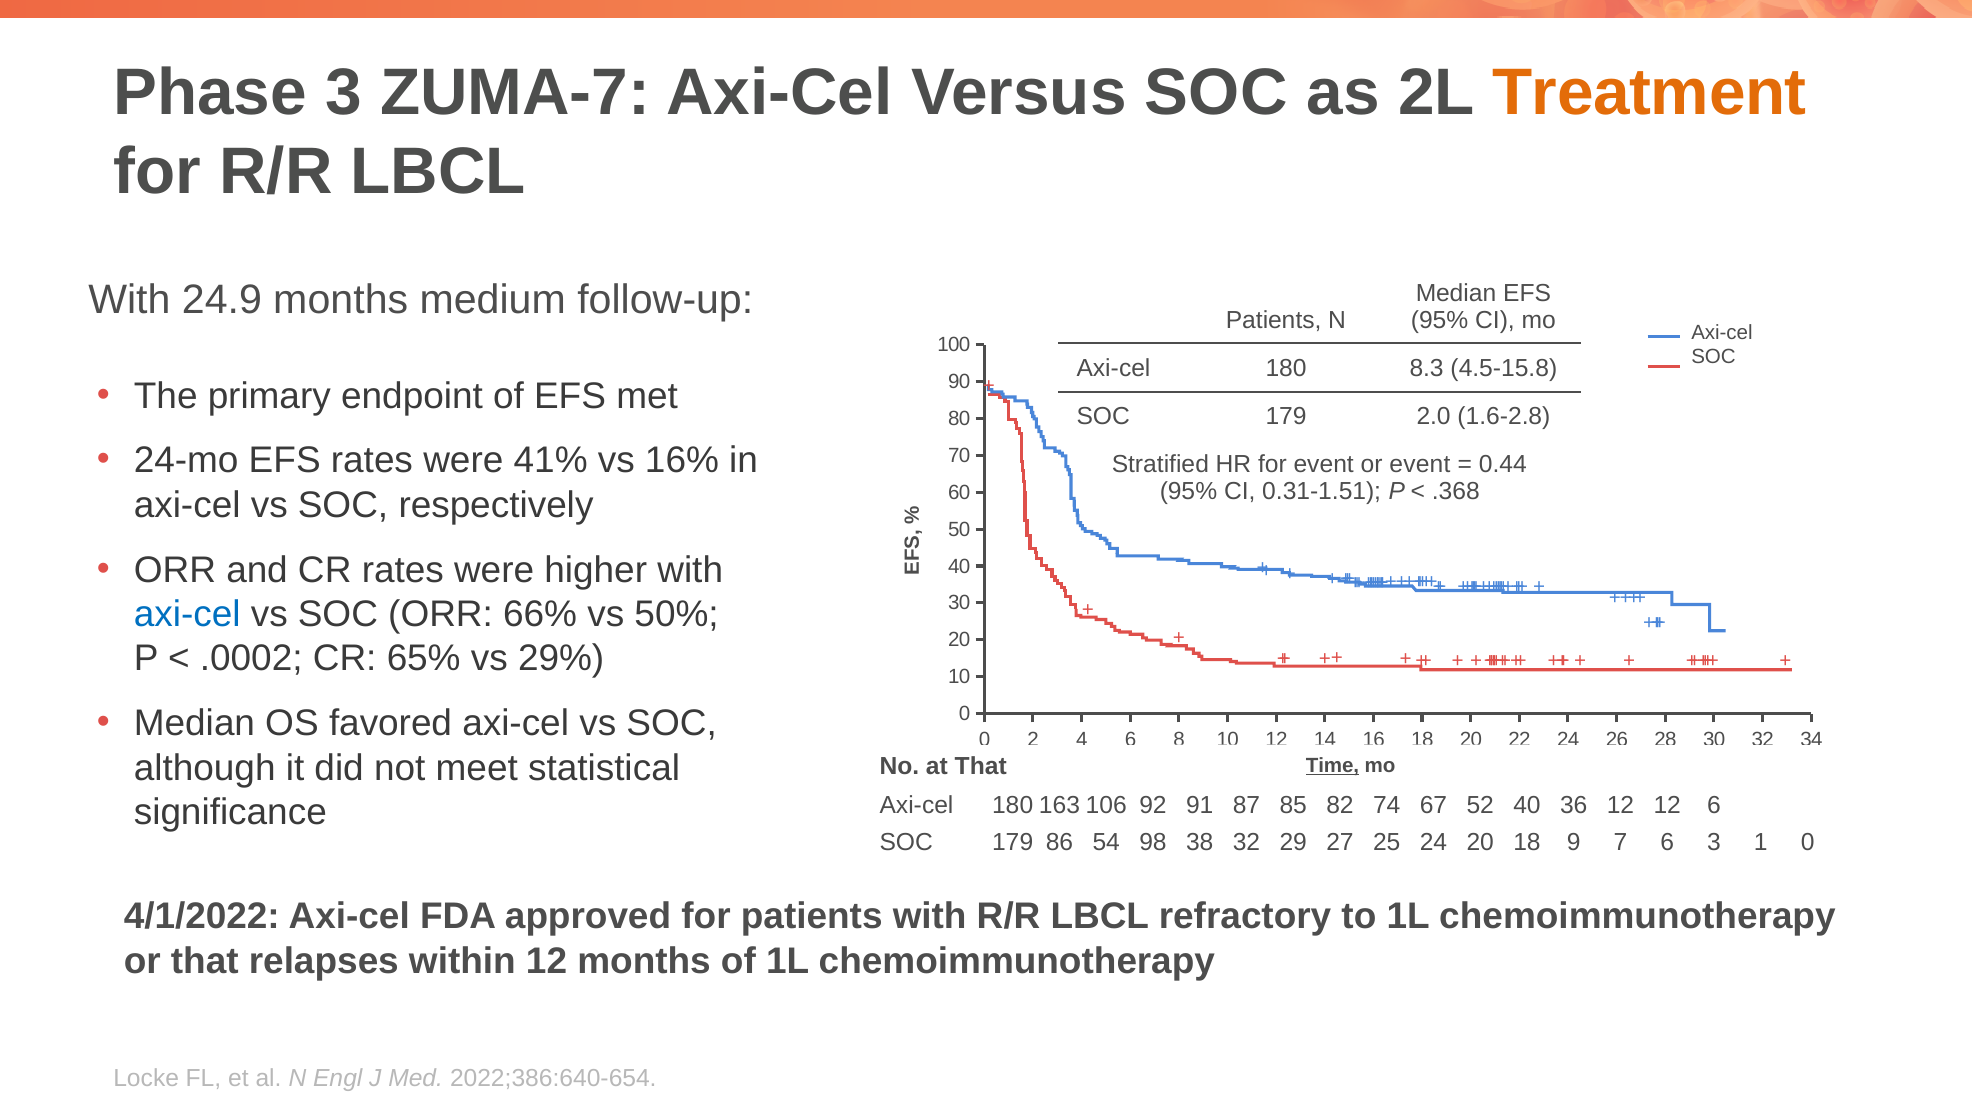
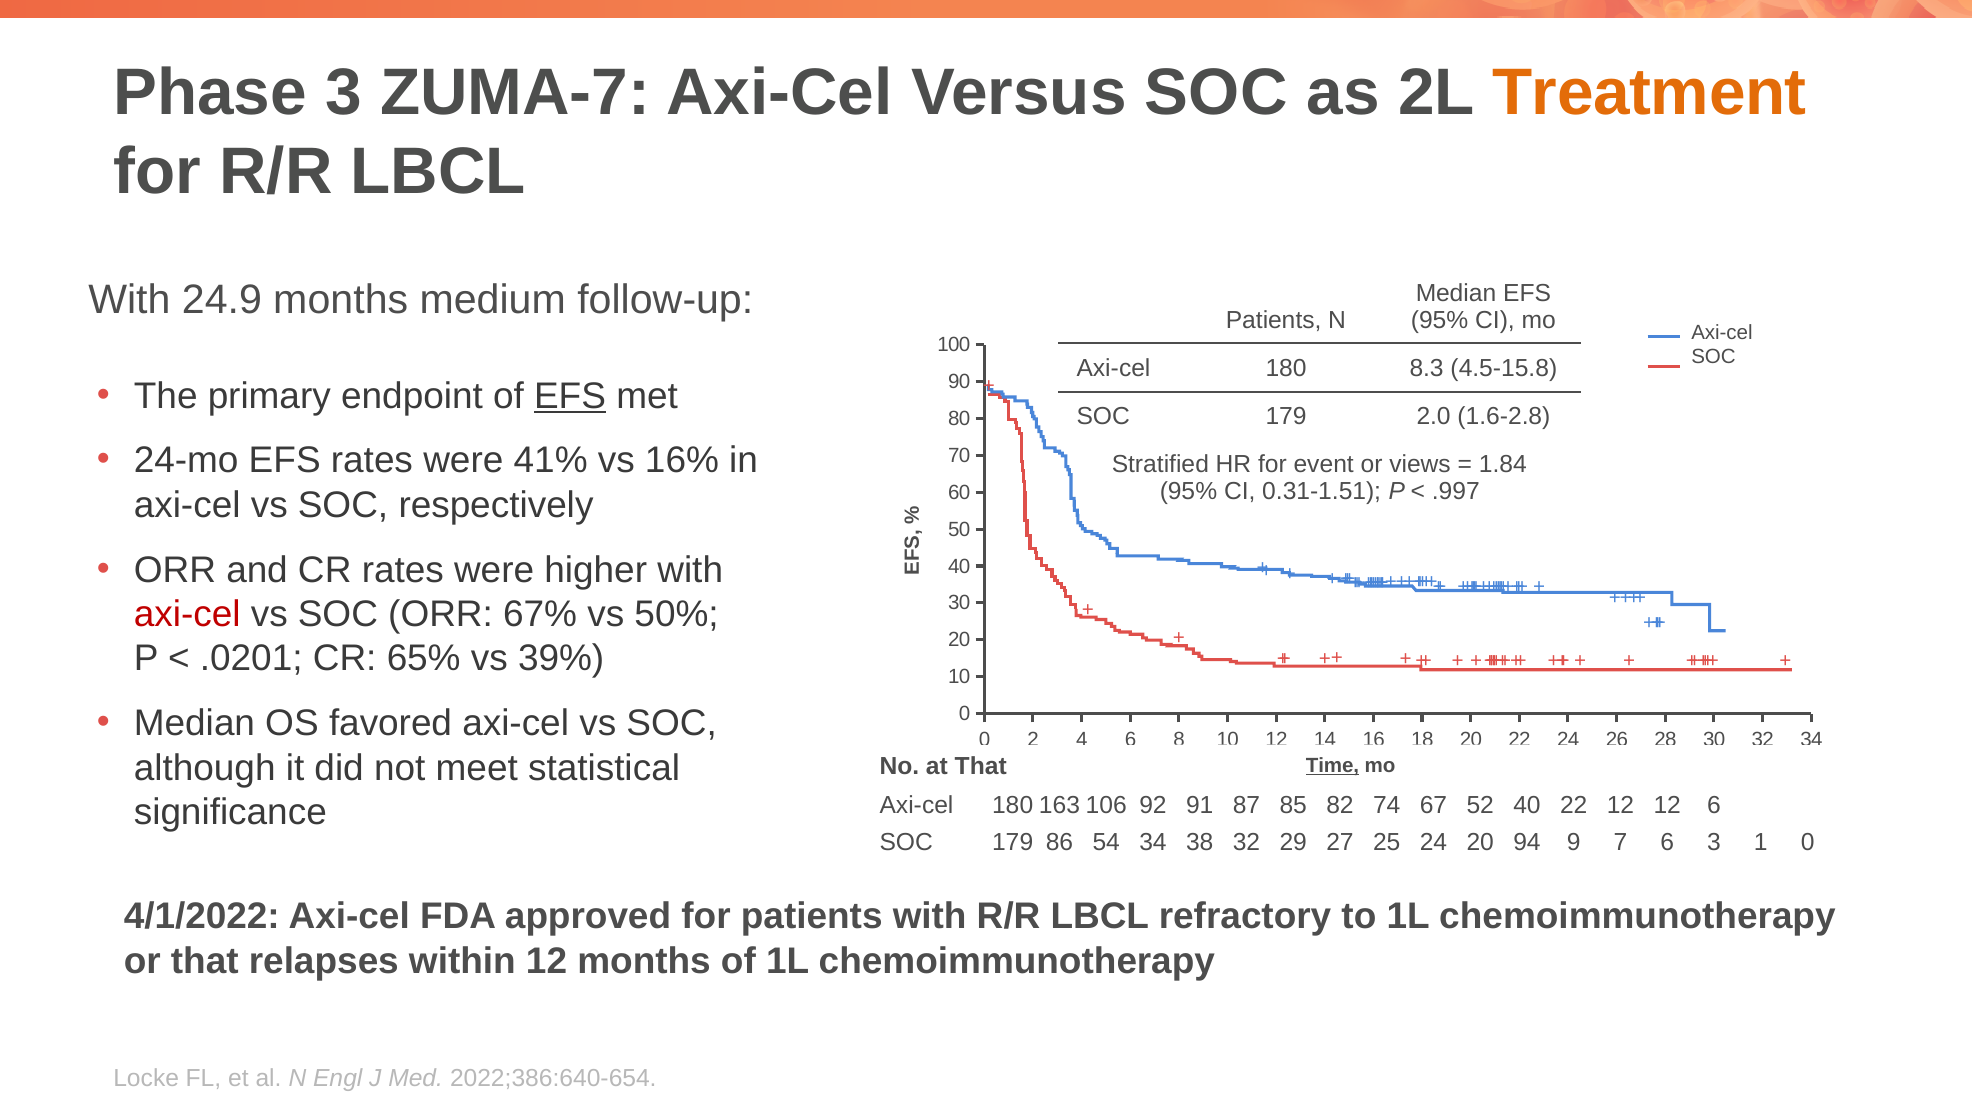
EFS underline: none -> present (570, 396)
or event: event -> views (1420, 464)
0.44: 0.44 -> 1.84 (1503, 464)
.368: .368 -> .997 (1456, 492)
axi-cel colour: blue -> red (187, 615)
66%: 66% -> 67% (540, 615)
.0002: .0002 -> .0201 (251, 659)
29%: 29% -> 39% (561, 659)
40 36: 36 -> 22 (1574, 806)
54 98: 98 -> 34 (1153, 843)
20 18: 18 -> 94 (1527, 843)
